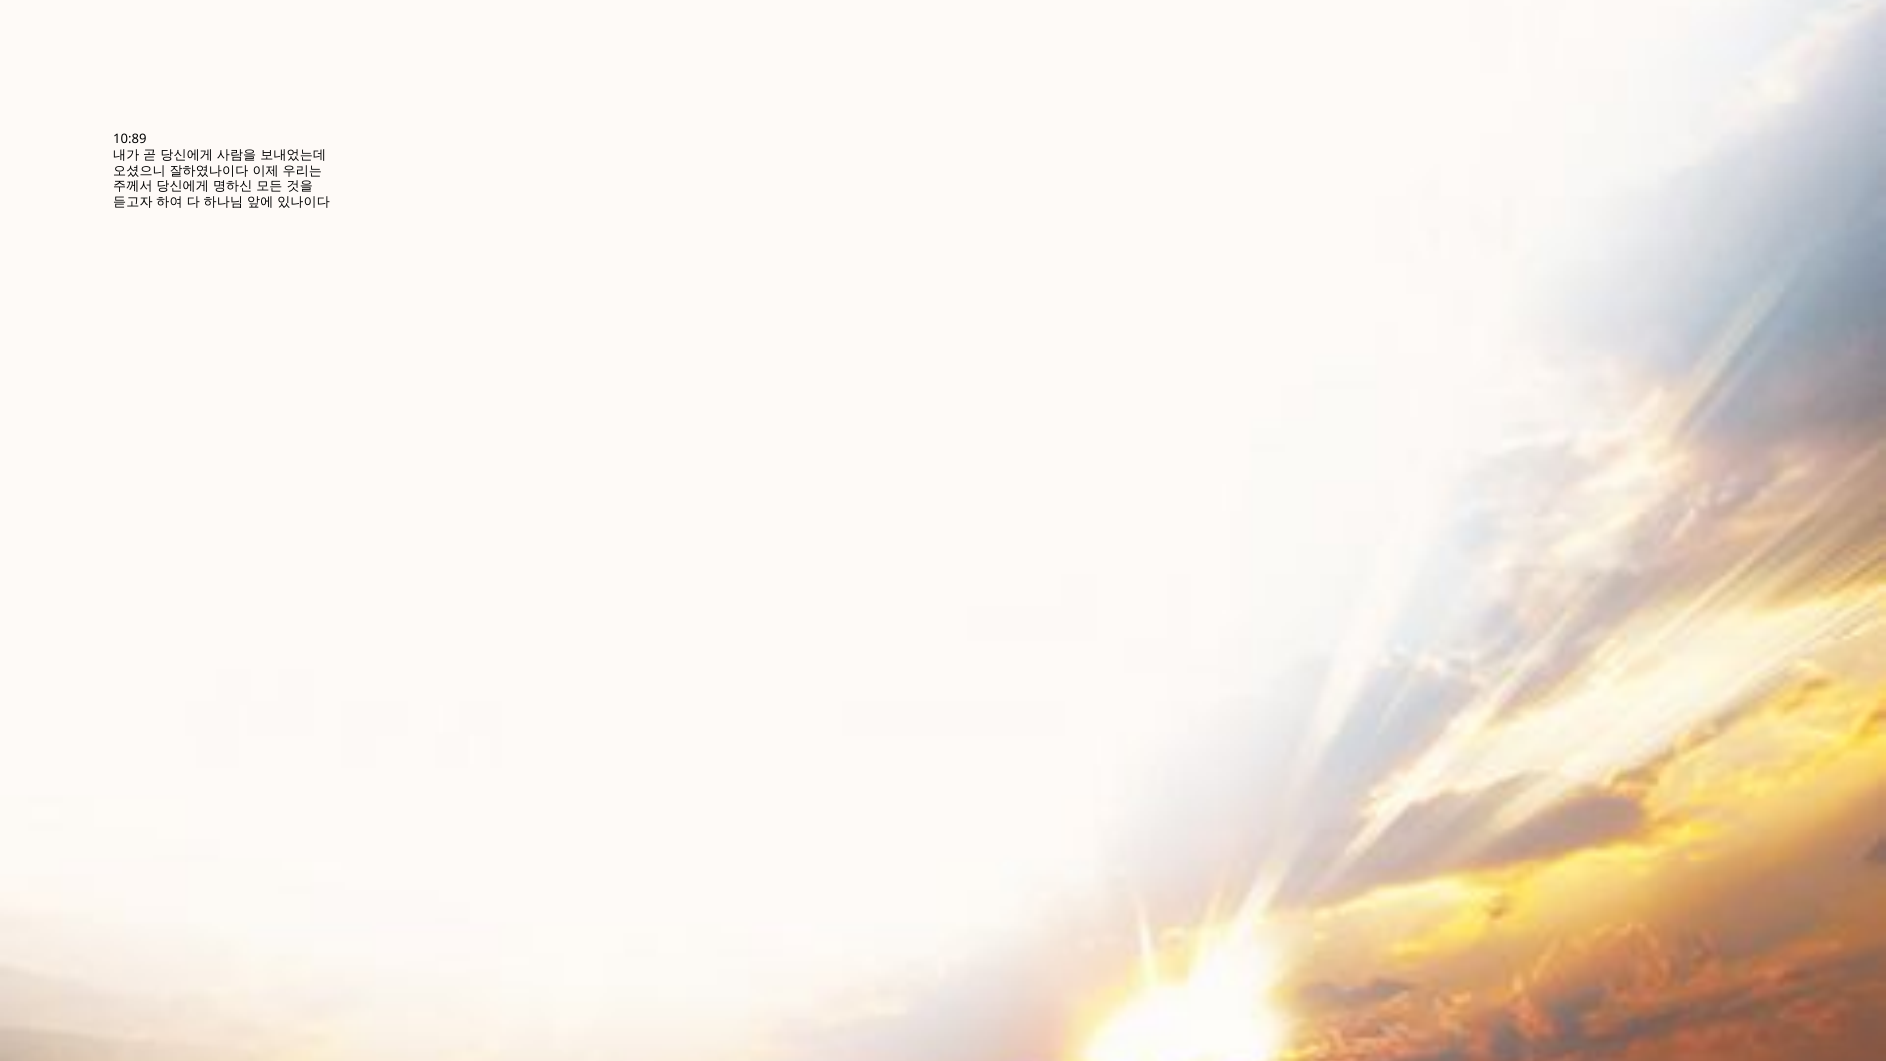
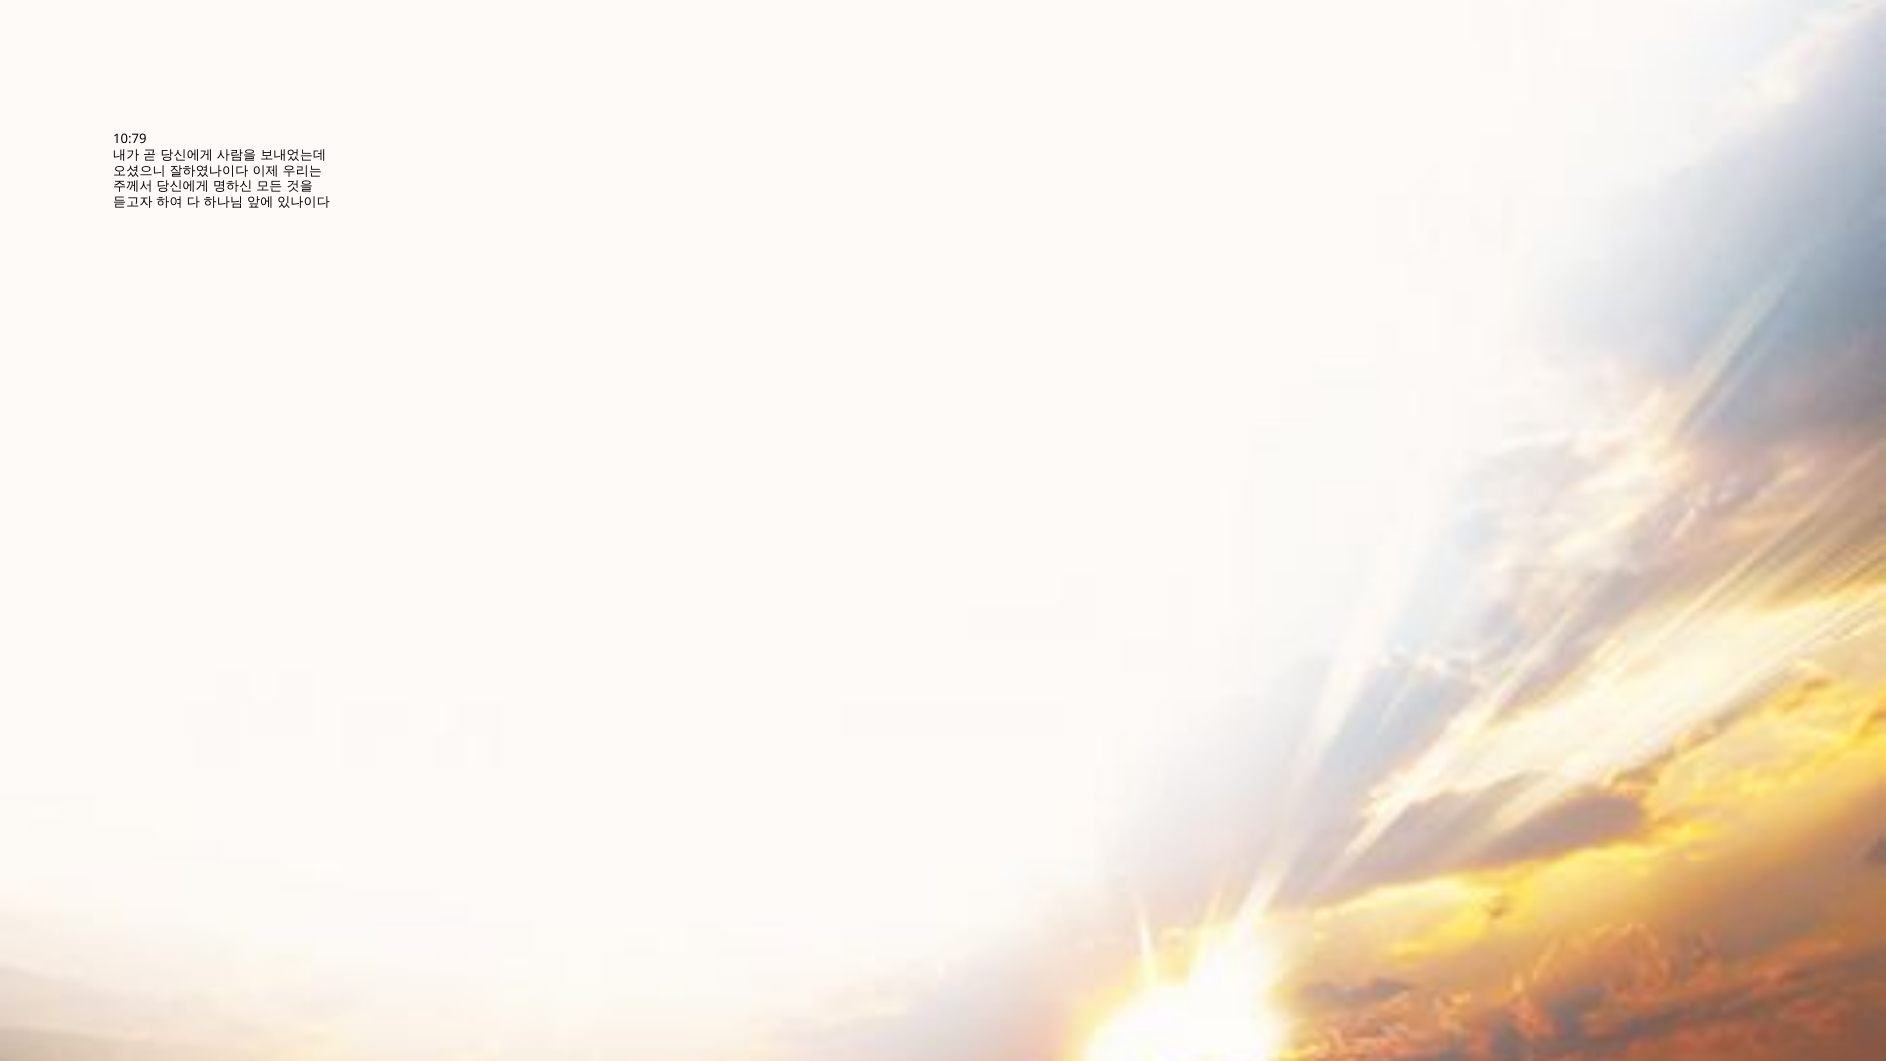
10:89: 10:89 -> 10:79 (130, 140)
